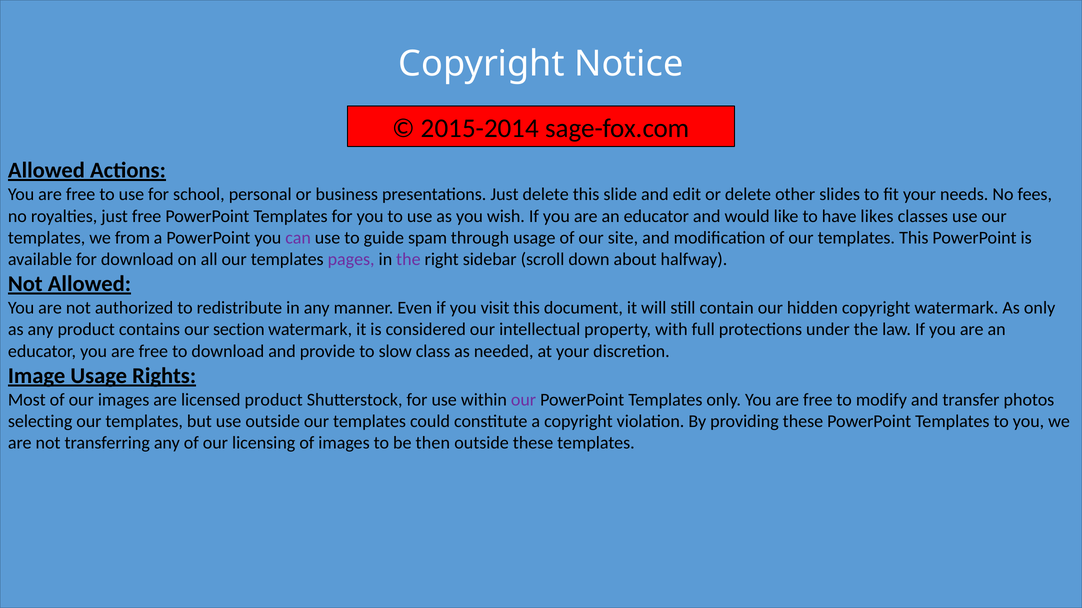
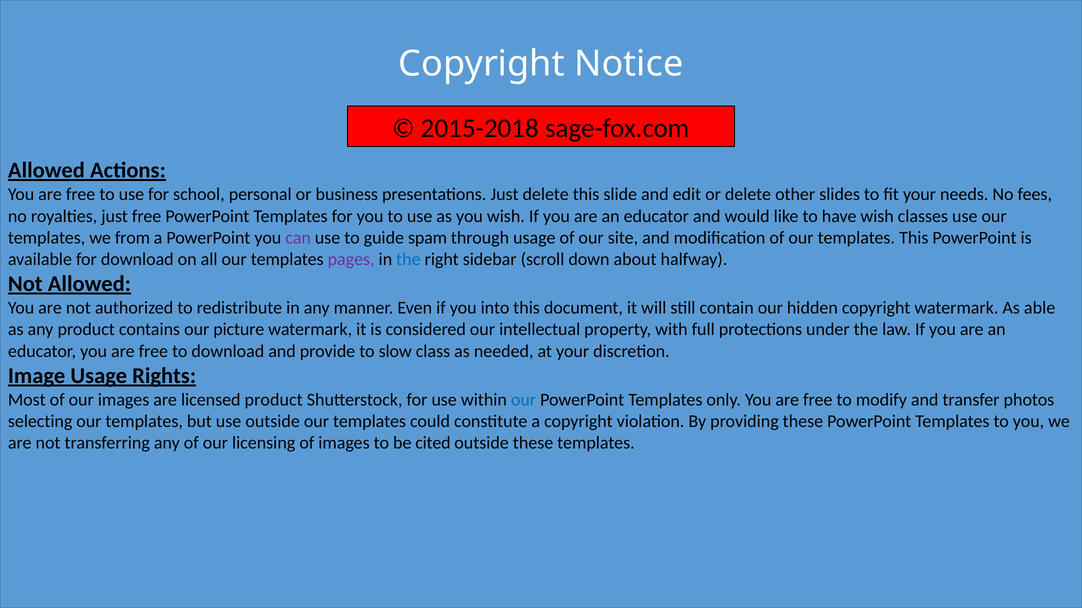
2015-2014: 2015-2014 -> 2015-2018 (480, 128)
have likes: likes -> wish (877, 216)
the colour: purple -> blue (408, 260)
visit: visit -> into (495, 308)
As only: only -> able (1040, 308)
section: section -> picture (239, 330)
our colour: purple -> blue (524, 400)
then: then -> cited (433, 443)
